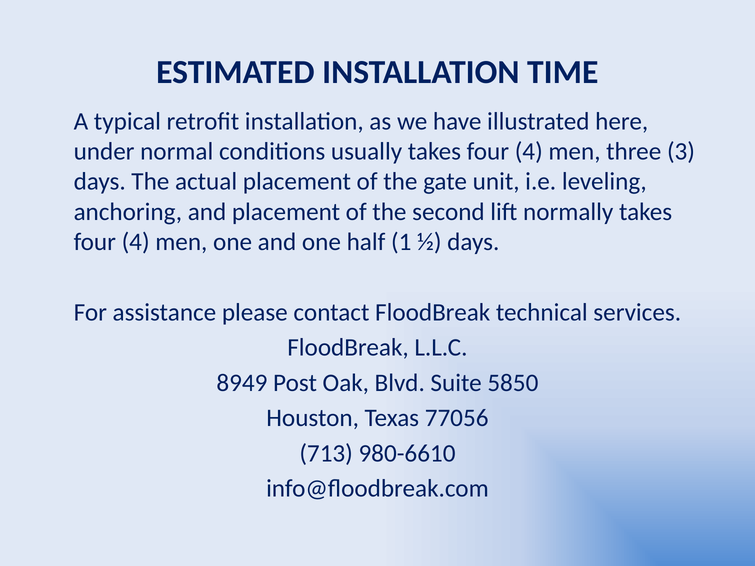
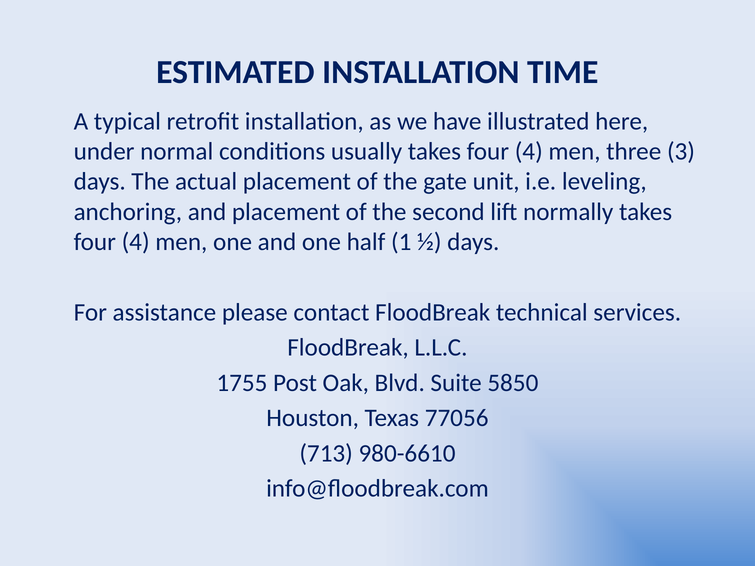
8949: 8949 -> 1755 (242, 383)
